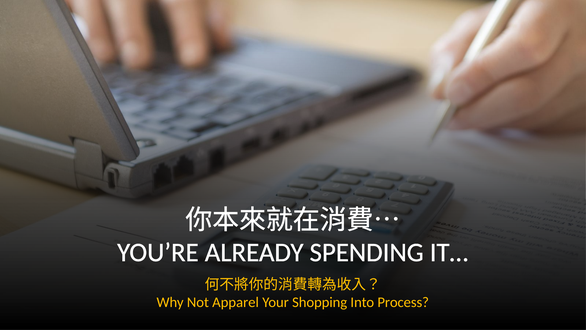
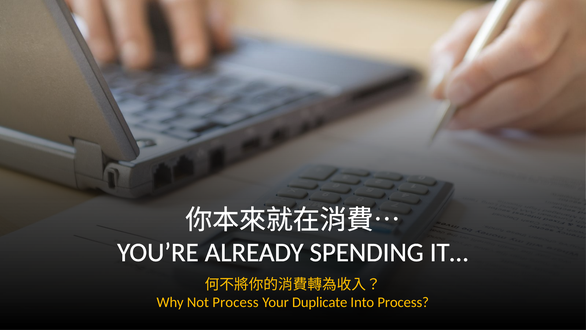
Not Apparel: Apparel -> Process (235, 302)
Shopping: Shopping -> Duplicate (320, 302)
